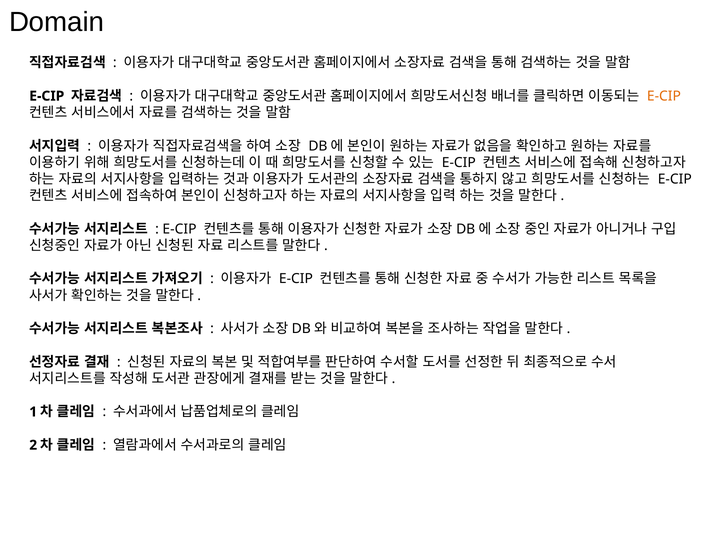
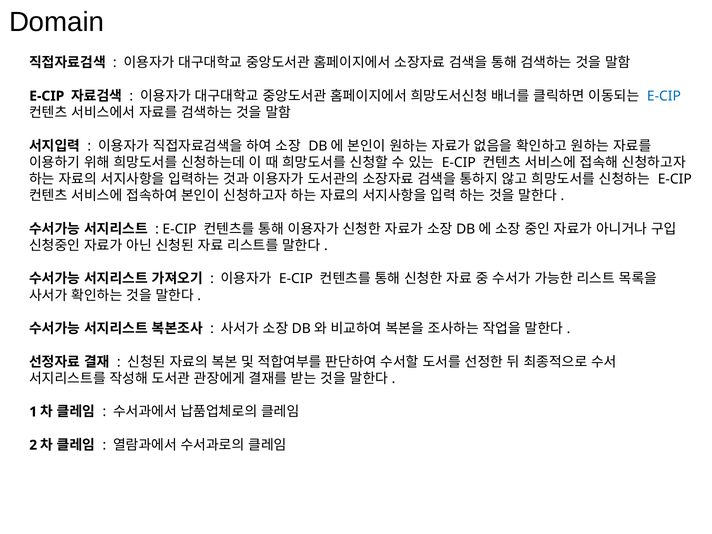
E-CIP colour: orange -> blue (664, 96)
